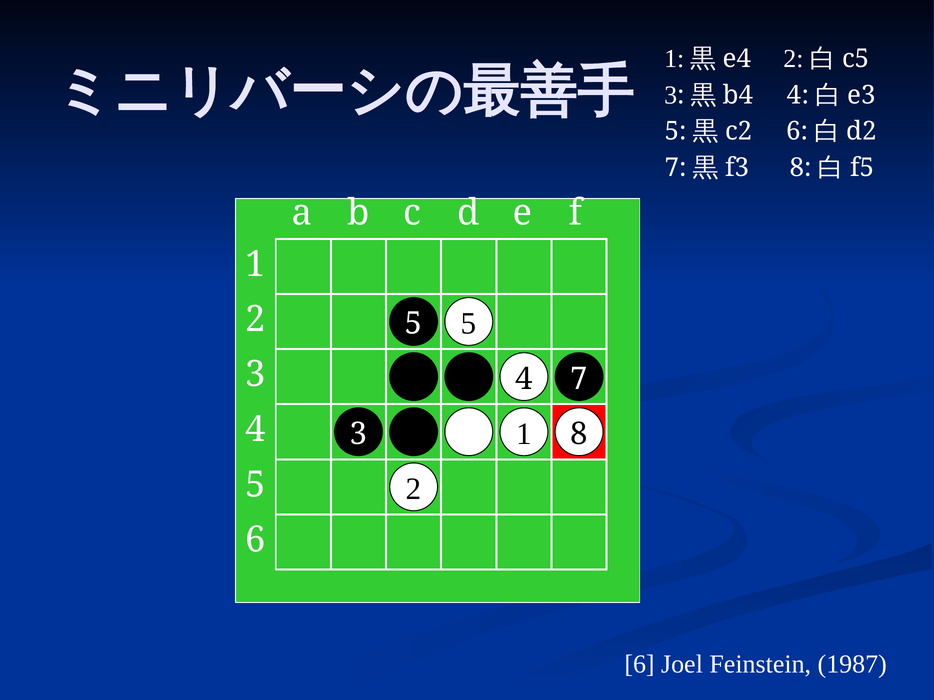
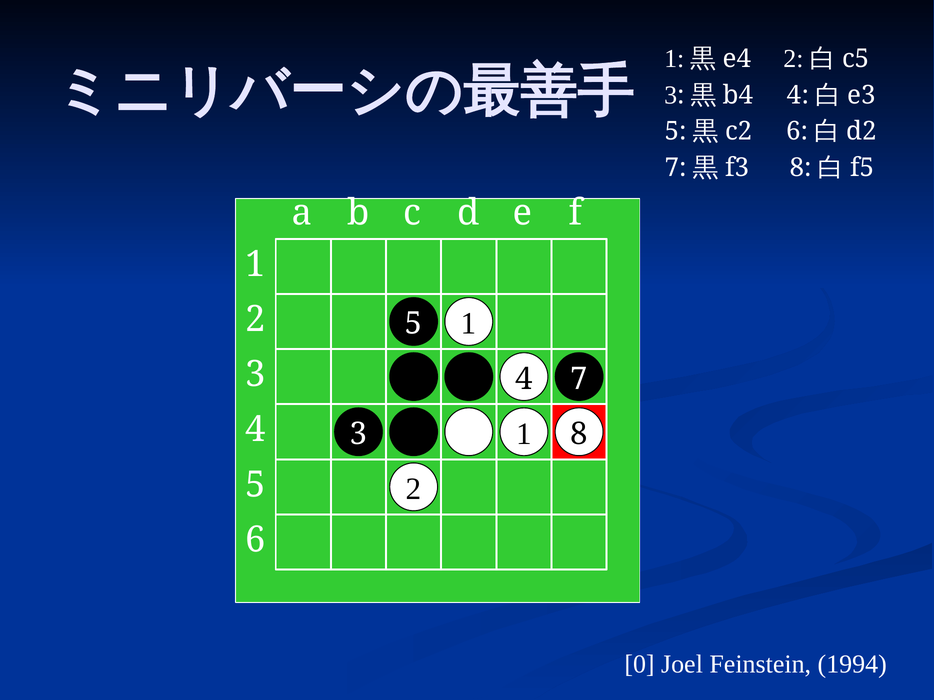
5 5: 5 -> 1 (469, 324)
6: 6 -> 0 (640, 665)
1987: 1987 -> 1994 (852, 665)
